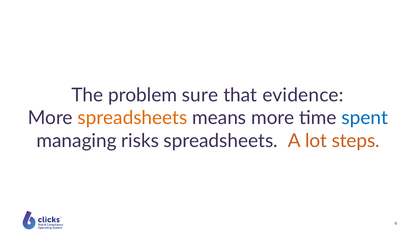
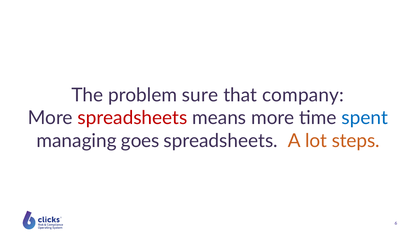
evidence: evidence -> company (303, 95)
spreadsheets colour: orange -> red (132, 118)
risks: risks -> goes (140, 141)
